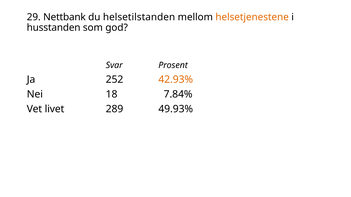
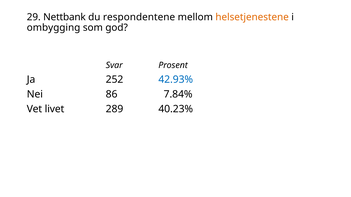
helsetilstanden: helsetilstanden -> respondentene (139, 17)
husstanden: husstanden -> ombygging (54, 28)
42.93% colour: orange -> blue (176, 80)
18: 18 -> 86 (112, 94)
49.93%: 49.93% -> 40.23% (176, 109)
